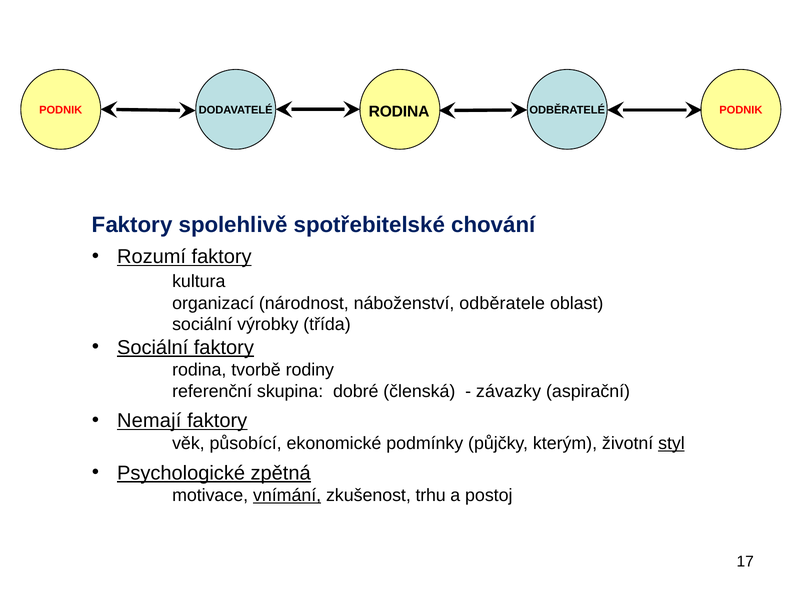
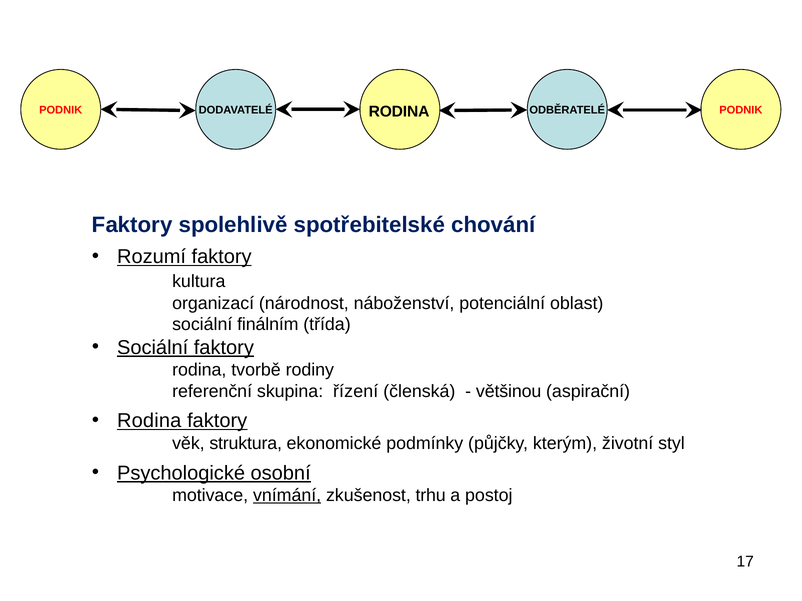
odběratele: odběratele -> potenciální (502, 303)
výrobky: výrobky -> finálním (268, 325)
dobré: dobré -> řízení (356, 392)
závazky: závazky -> většinou (509, 392)
Nemají: Nemají -> Rodina (149, 421)
působící: působící -> struktura (246, 444)
styl underline: present -> none (671, 444)
zpětná: zpětná -> osobní (281, 473)
